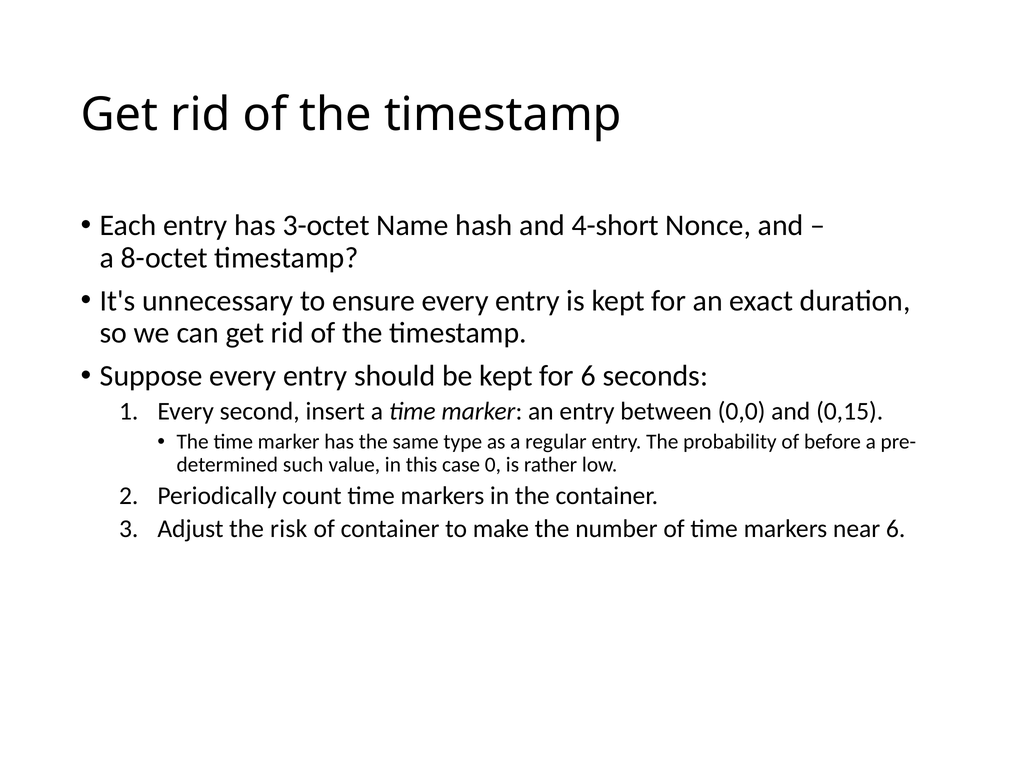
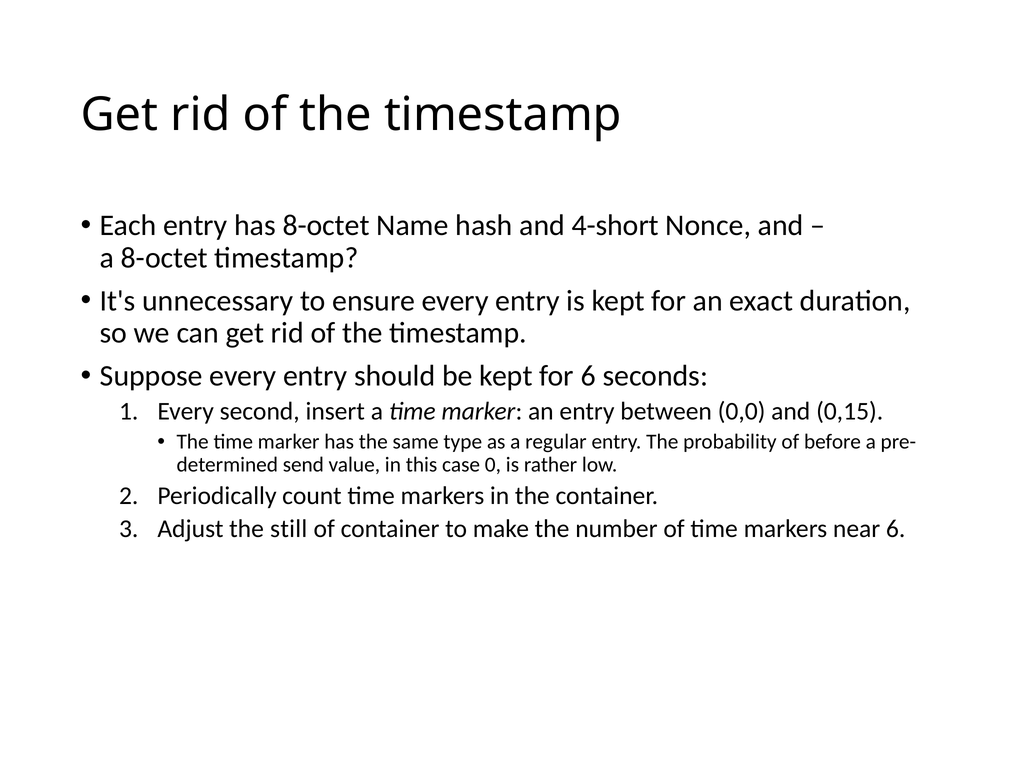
has 3-octet: 3-octet -> 8-octet (326, 226)
such: such -> send (303, 465)
risk: risk -> still (289, 529)
